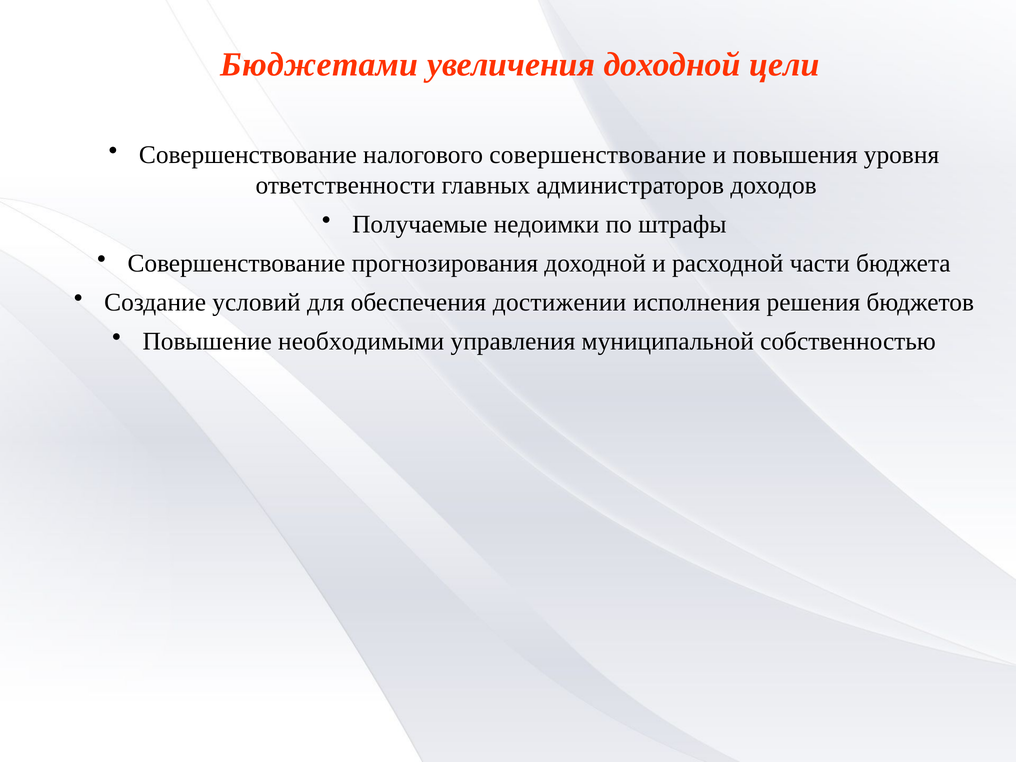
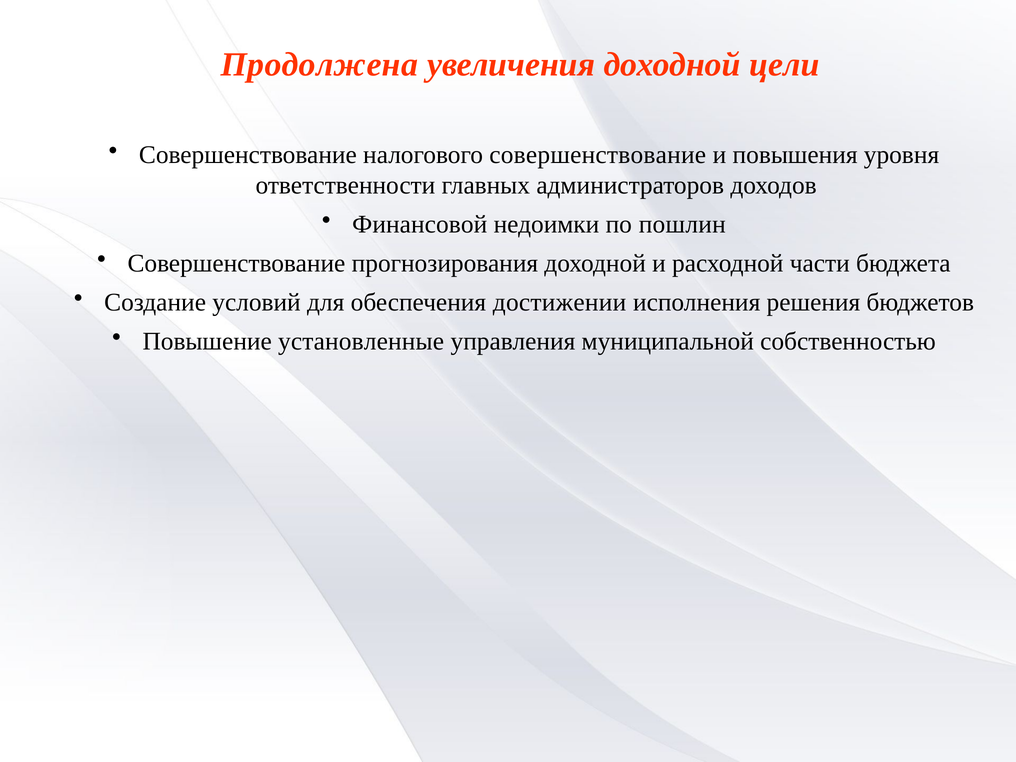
Бюджетами: Бюджетами -> Продолжена (319, 65)
Получаемые: Получаемые -> Финансовой (420, 224)
штрафы: штрафы -> пошлин (682, 224)
необходимыми: необходимыми -> установленные (361, 341)
